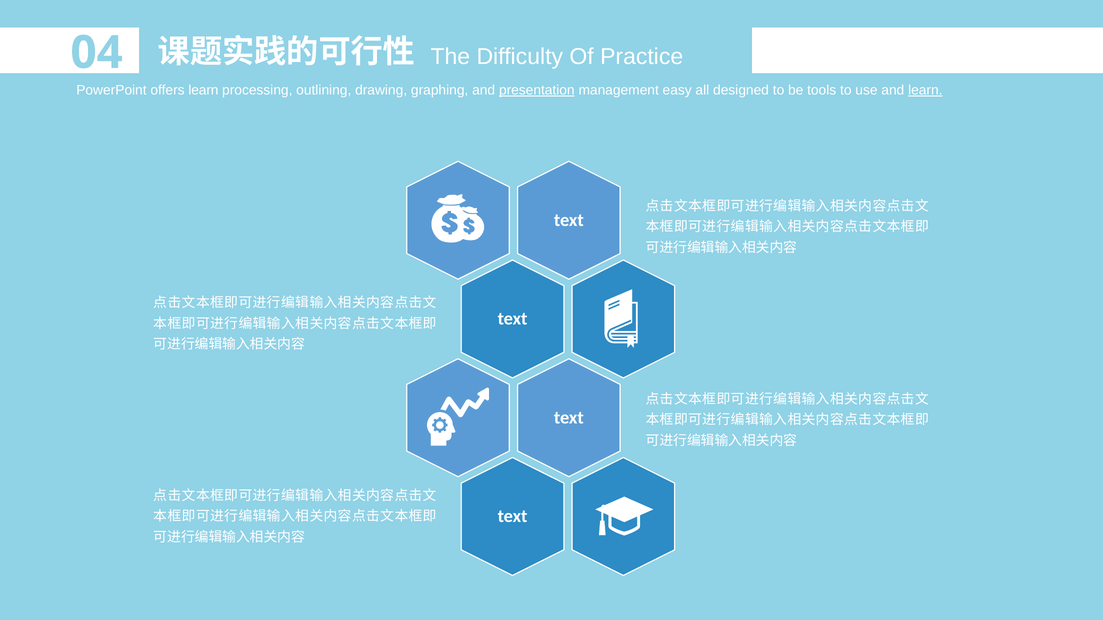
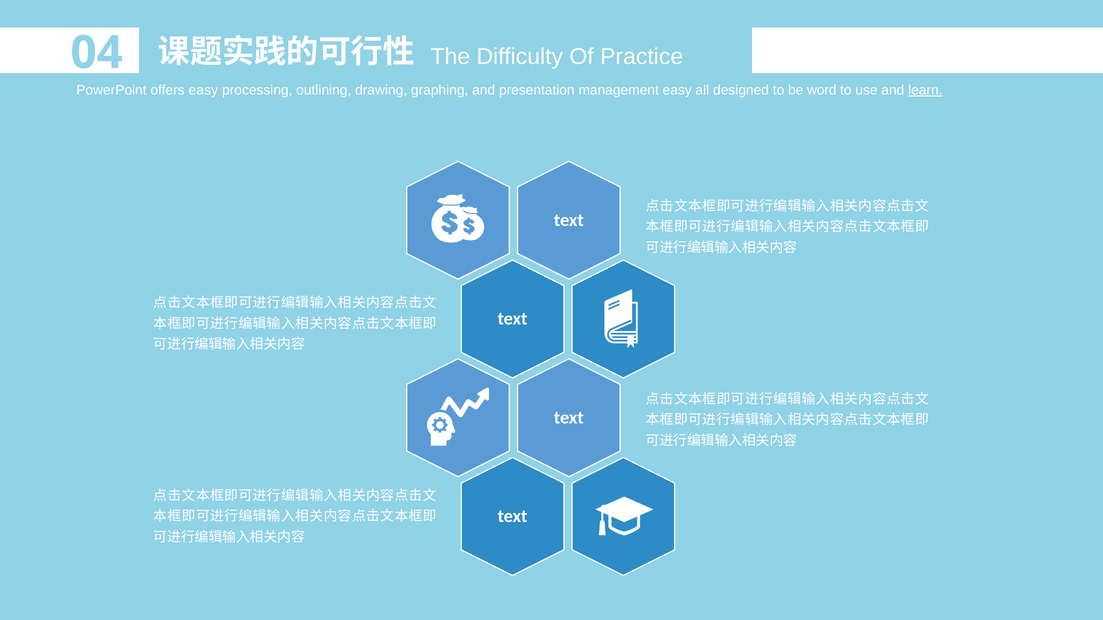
offers learn: learn -> easy (203, 90)
presentation underline: present -> none (537, 90)
tools: tools -> word (822, 90)
